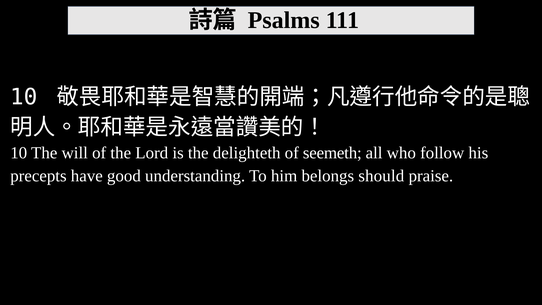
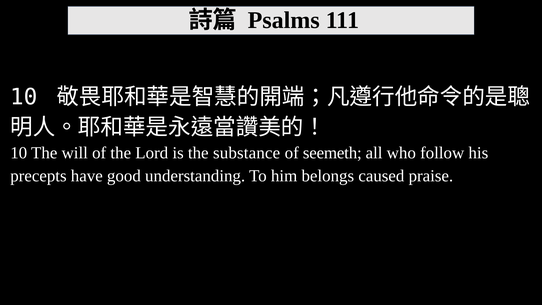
delighteth: delighteth -> substance (247, 153)
should: should -> caused (381, 176)
